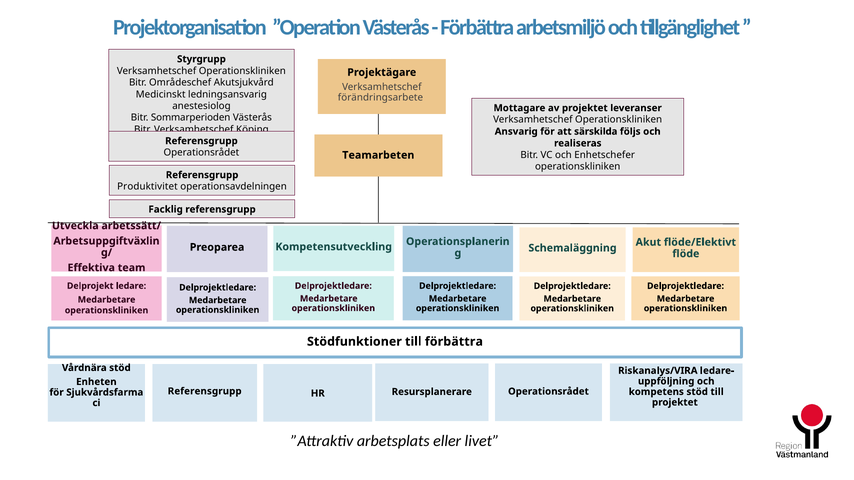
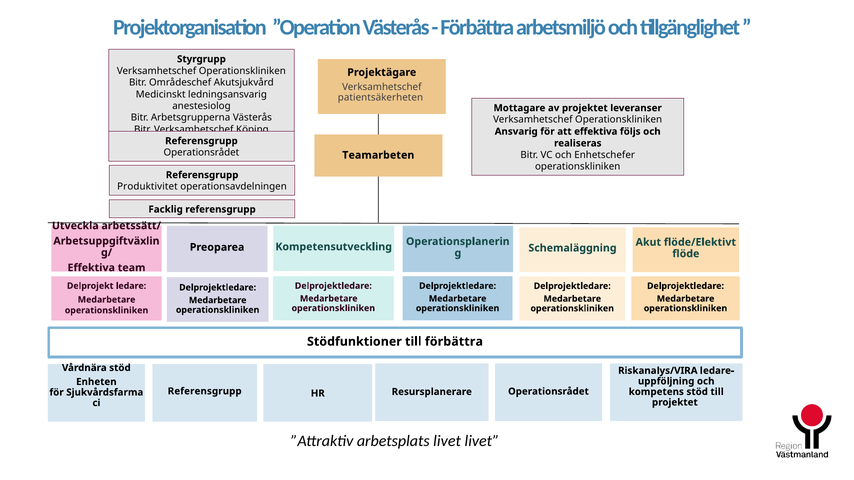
förändringsarbete: förändringsarbete -> patientsäkerheten (380, 98)
Sommarperioden: Sommarperioden -> Arbetsgrupperna (191, 118)
att särskilda: särskilda -> effektiva (596, 132)
arbetsplats eller: eller -> livet (447, 441)
